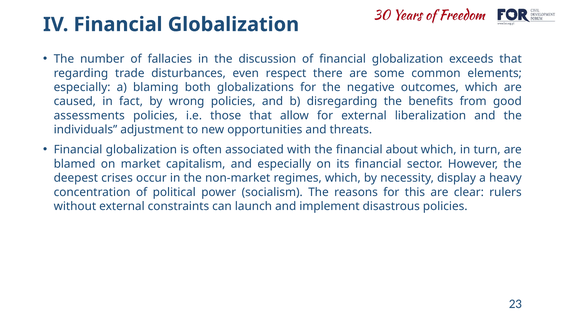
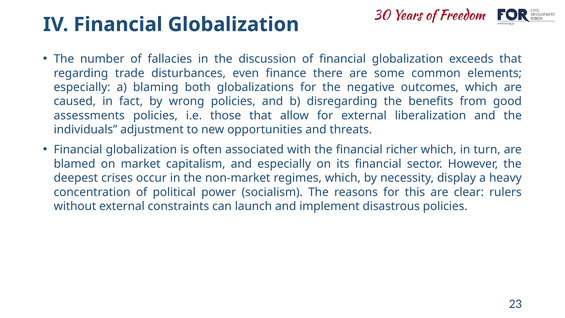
respect: respect -> finance (286, 73)
about: about -> richer (402, 150)
